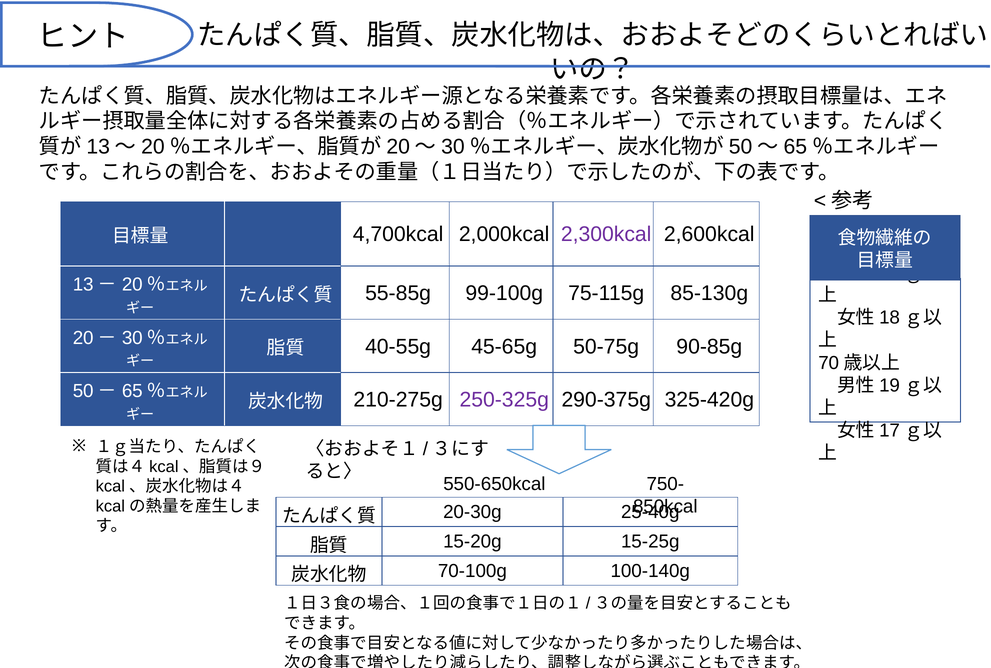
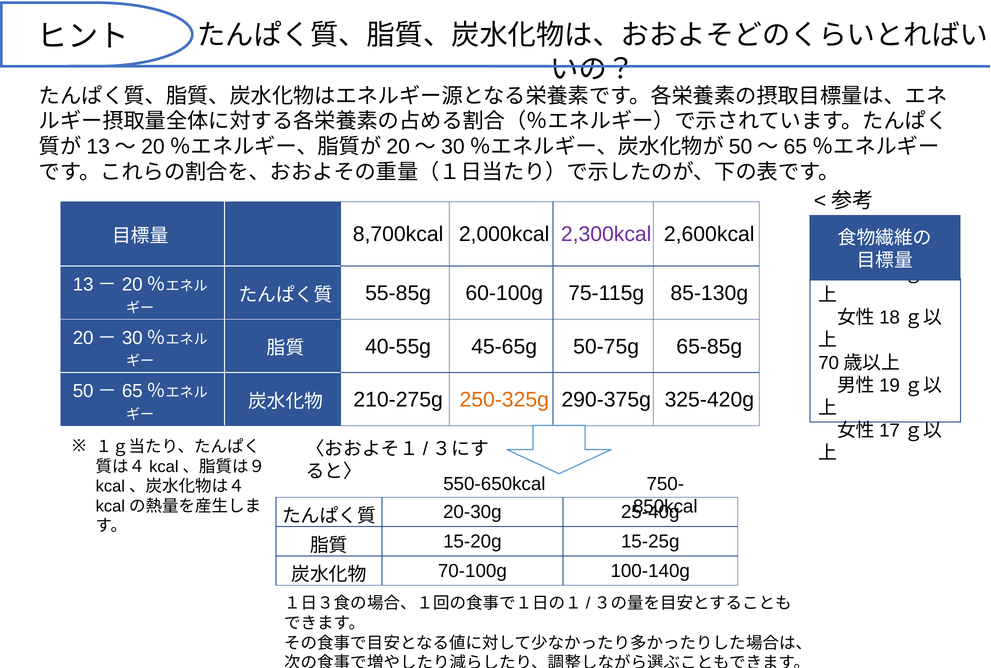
4,700kcal: 4,700kcal -> 8,700kcal (398, 234)
99-100g: 99-100g -> 60-100g (504, 293)
90-85g: 90-85g -> 65-85g (709, 346)
250-325g colour: purple -> orange (504, 399)
